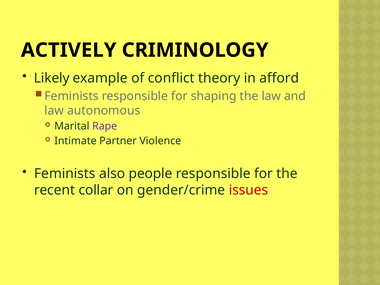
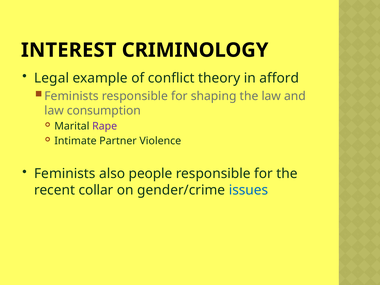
ACTIVELY: ACTIVELY -> INTEREST (69, 50)
Likely: Likely -> Legal (52, 78)
autonomous: autonomous -> consumption (104, 111)
issues colour: red -> blue (249, 190)
